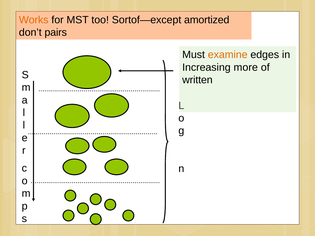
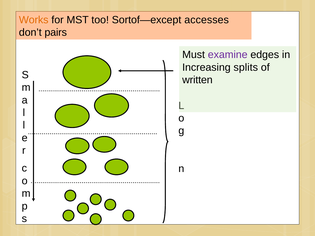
amortized: amortized -> accesses (207, 20)
examine colour: orange -> purple (228, 55)
more: more -> splits (246, 67)
